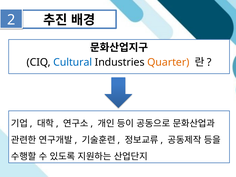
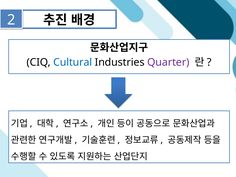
Quarter colour: orange -> purple (168, 62)
